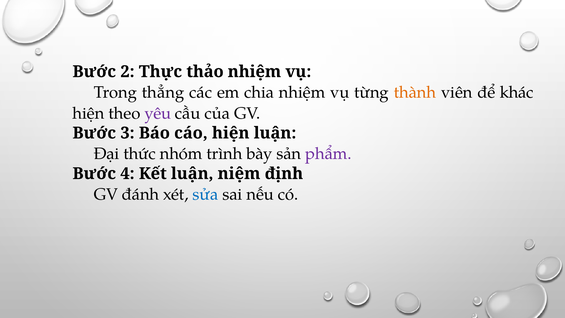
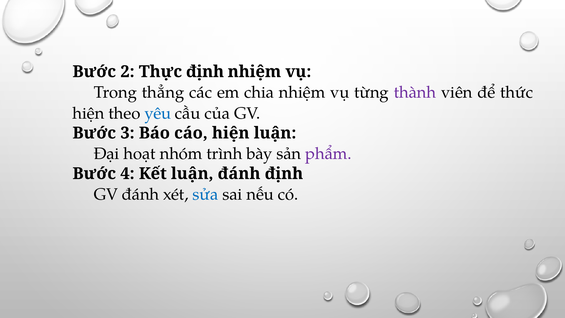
Thực thảo: thảo -> định (205, 72)
thành colour: orange -> purple (415, 92)
khác: khác -> thức (517, 92)
yêu colour: purple -> blue (158, 113)
thức: thức -> hoạt (140, 154)
luận niệm: niệm -> đánh (239, 174)
